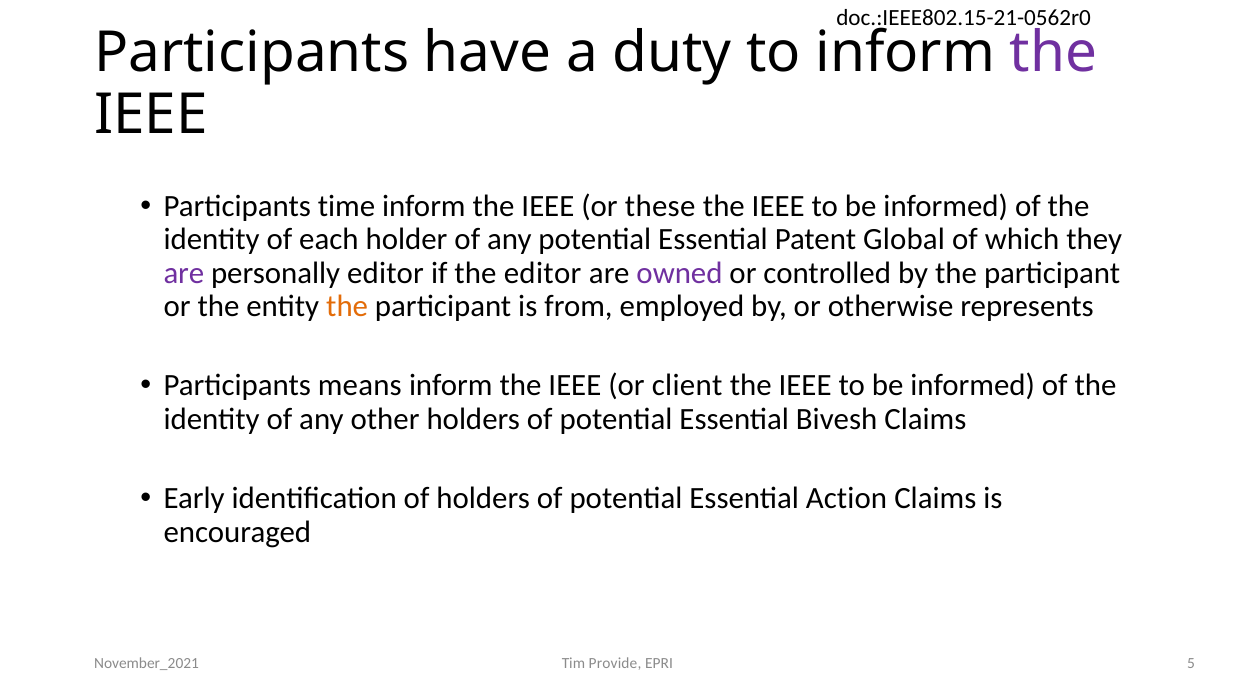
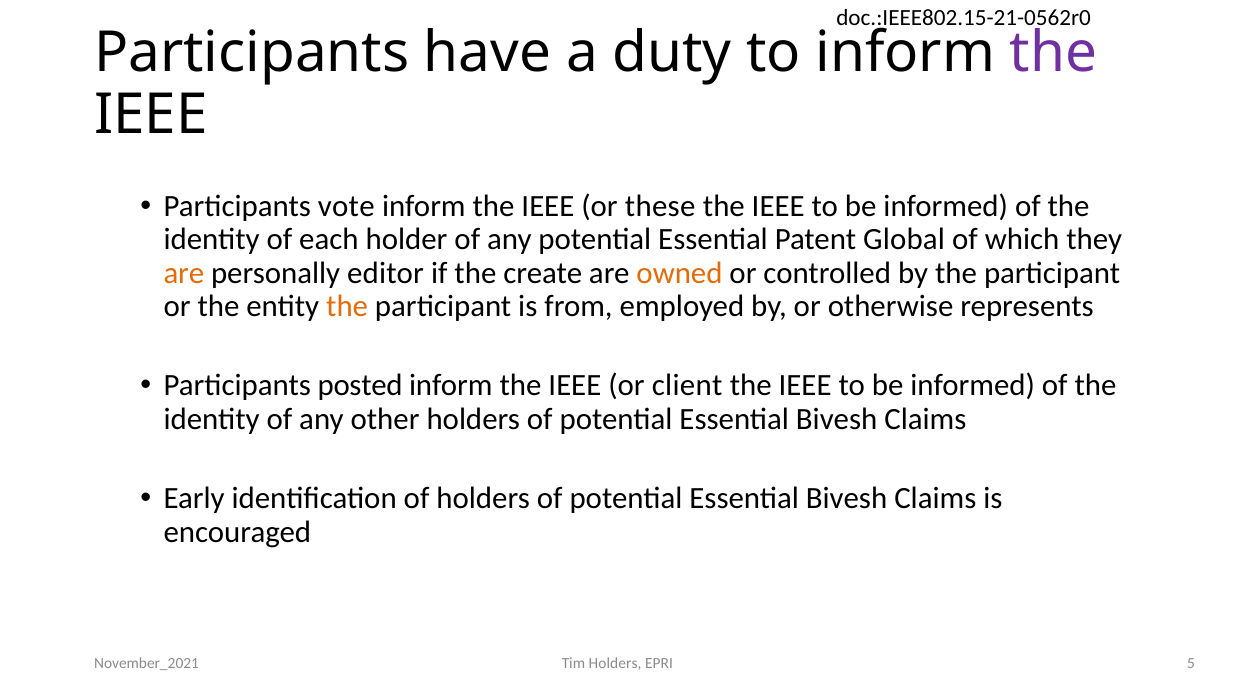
time: time -> vote (346, 206)
are colour: purple -> orange (184, 273)
the editor: editor -> create (543, 273)
owned colour: purple -> orange (680, 273)
means: means -> posted (360, 386)
Action: Action -> Bivesh (847, 498)
Tim Provide: Provide -> Holders (615, 663)
